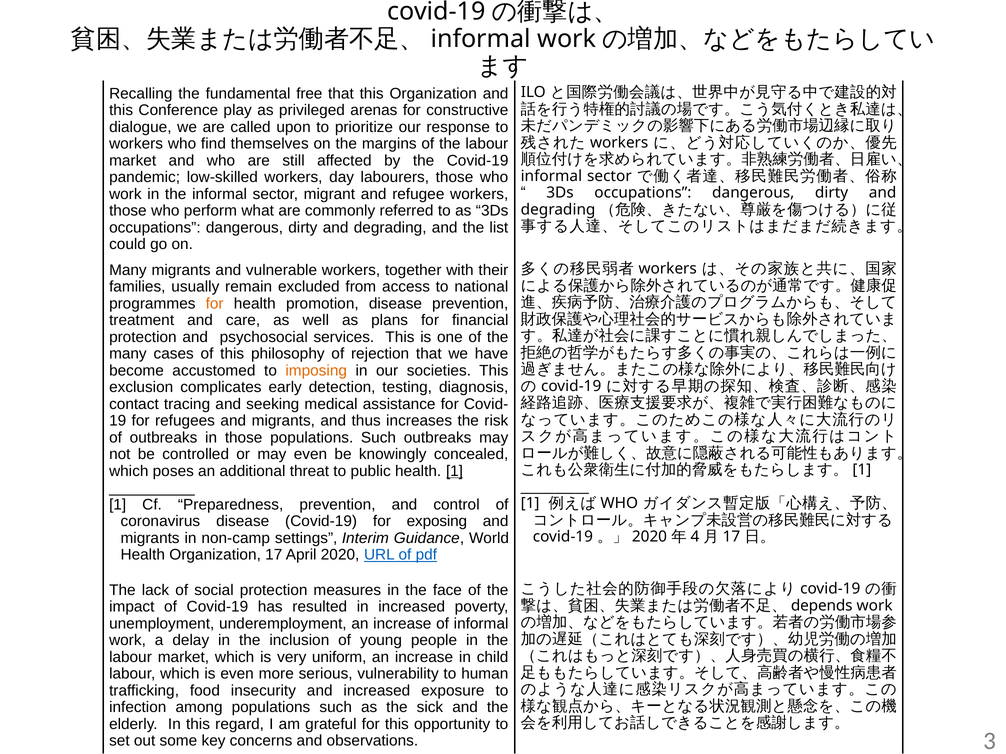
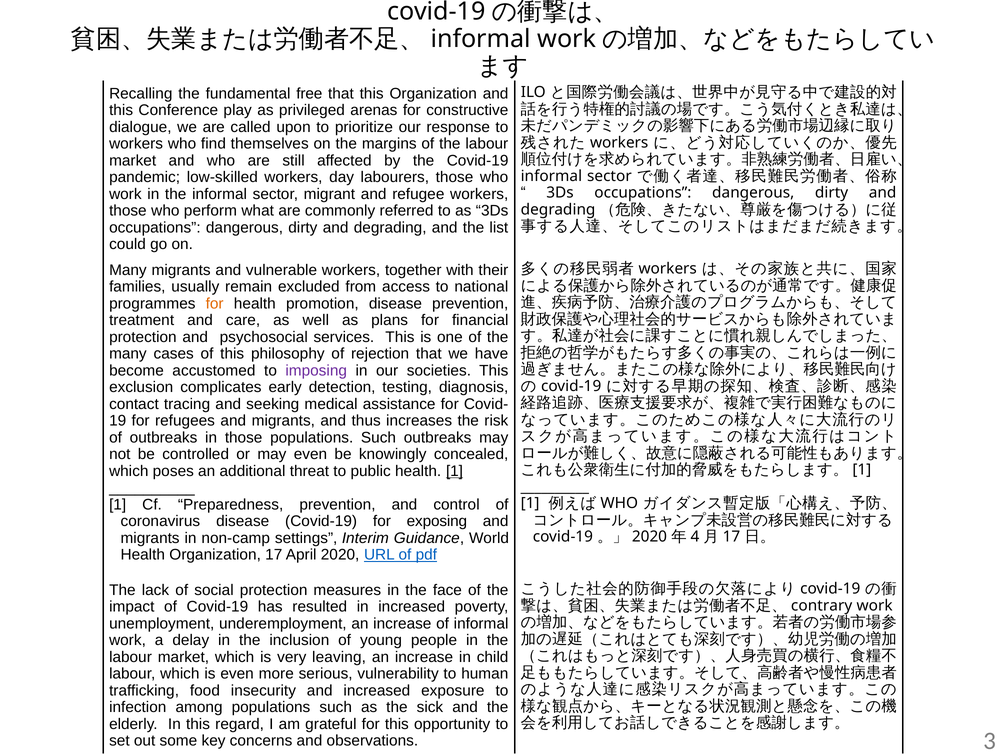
imposing colour: orange -> purple (316, 371)
depends: depends -> contrary (822, 606)
uniform: uniform -> leaving (339, 658)
